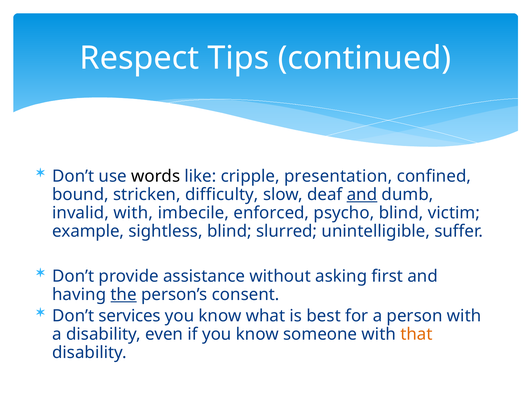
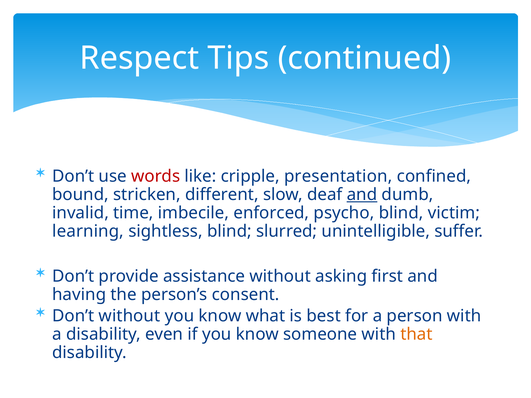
words colour: black -> red (156, 176)
difficulty: difficulty -> different (222, 195)
invalid with: with -> time (133, 213)
example: example -> learning (88, 231)
the underline: present -> none (124, 295)
Don’t services: services -> without (129, 316)
